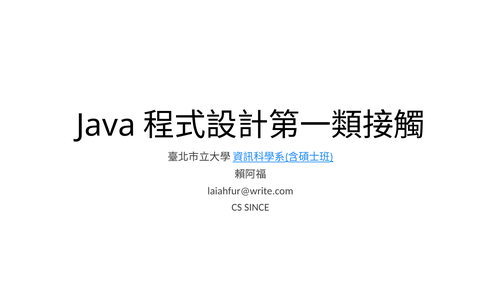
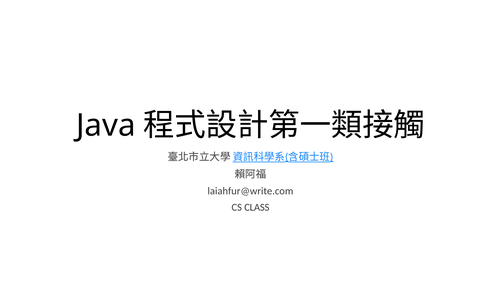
SINCE: SINCE -> CLASS (257, 207)
